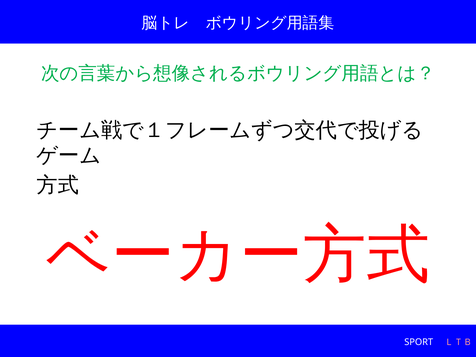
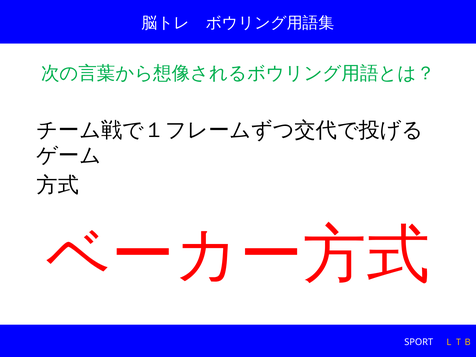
ＬＴＢ colour: pink -> yellow (459, 342)
